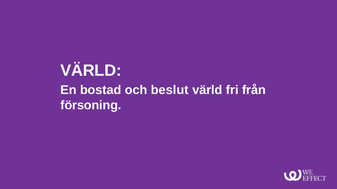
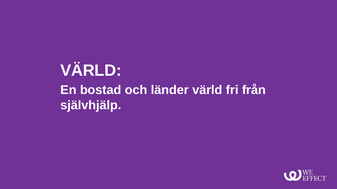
beslut: beslut -> länder (170, 90)
försoning: försoning -> självhjälp (91, 105)
